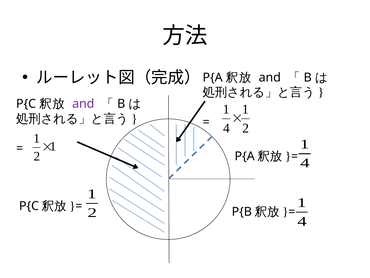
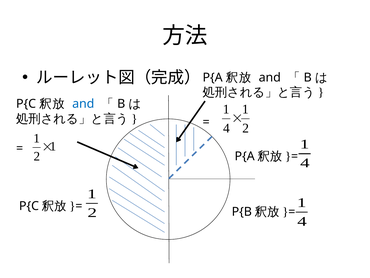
and colour: purple -> blue (83, 104)
